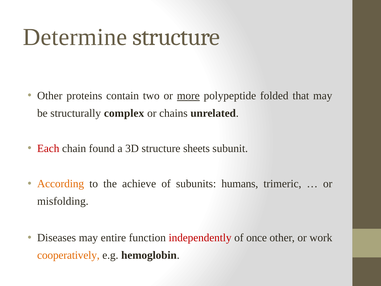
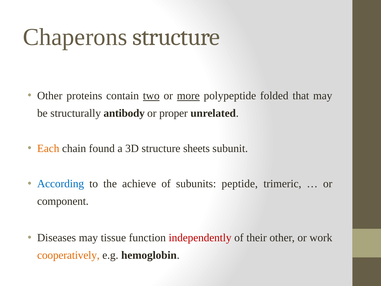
Determine: Determine -> Chaperons (75, 37)
two underline: none -> present (151, 96)
complex: complex -> antibody (124, 113)
chains: chains -> proper (173, 113)
Each colour: red -> orange (48, 148)
According colour: orange -> blue (61, 184)
humans: humans -> peptide (240, 184)
misfolding: misfolding -> component (63, 201)
entire: entire -> tissue (113, 238)
once: once -> their (257, 238)
